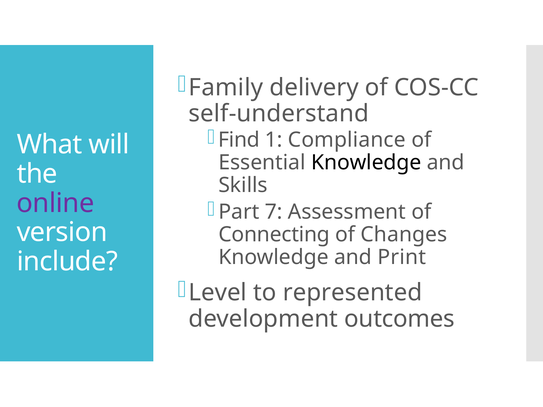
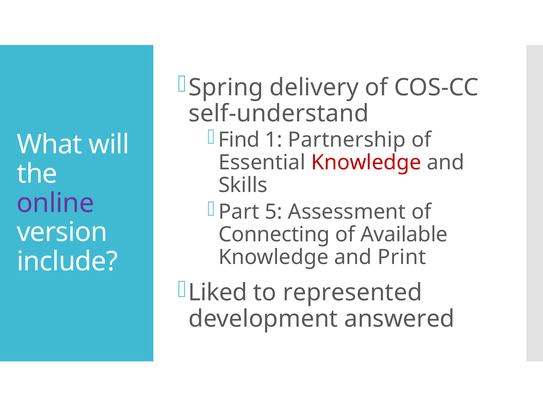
Family: Family -> Spring (226, 87)
Compliance: Compliance -> Partnership (347, 140)
Knowledge colour: black -> red (366, 163)
7: 7 -> 5 (274, 212)
Changes: Changes -> Available (404, 235)
Level: Level -> Liked (218, 293)
outcomes: outcomes -> answered (400, 319)
